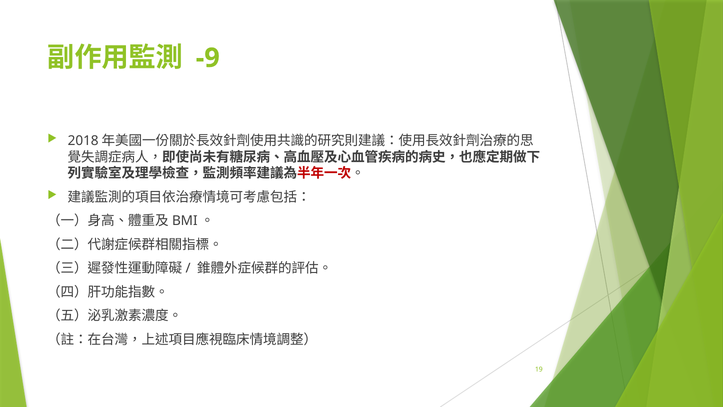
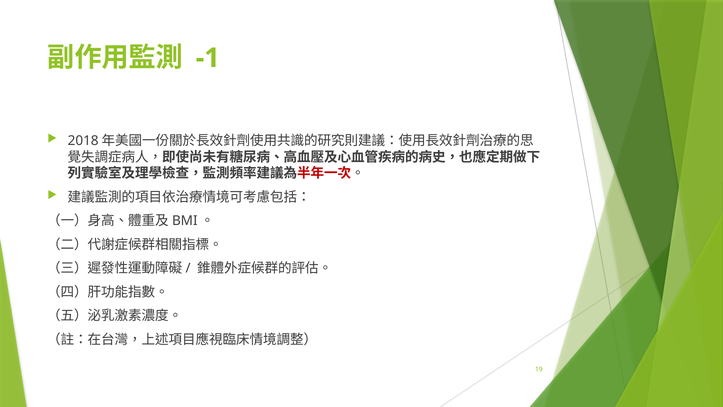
-9: -9 -> -1 (208, 58)
